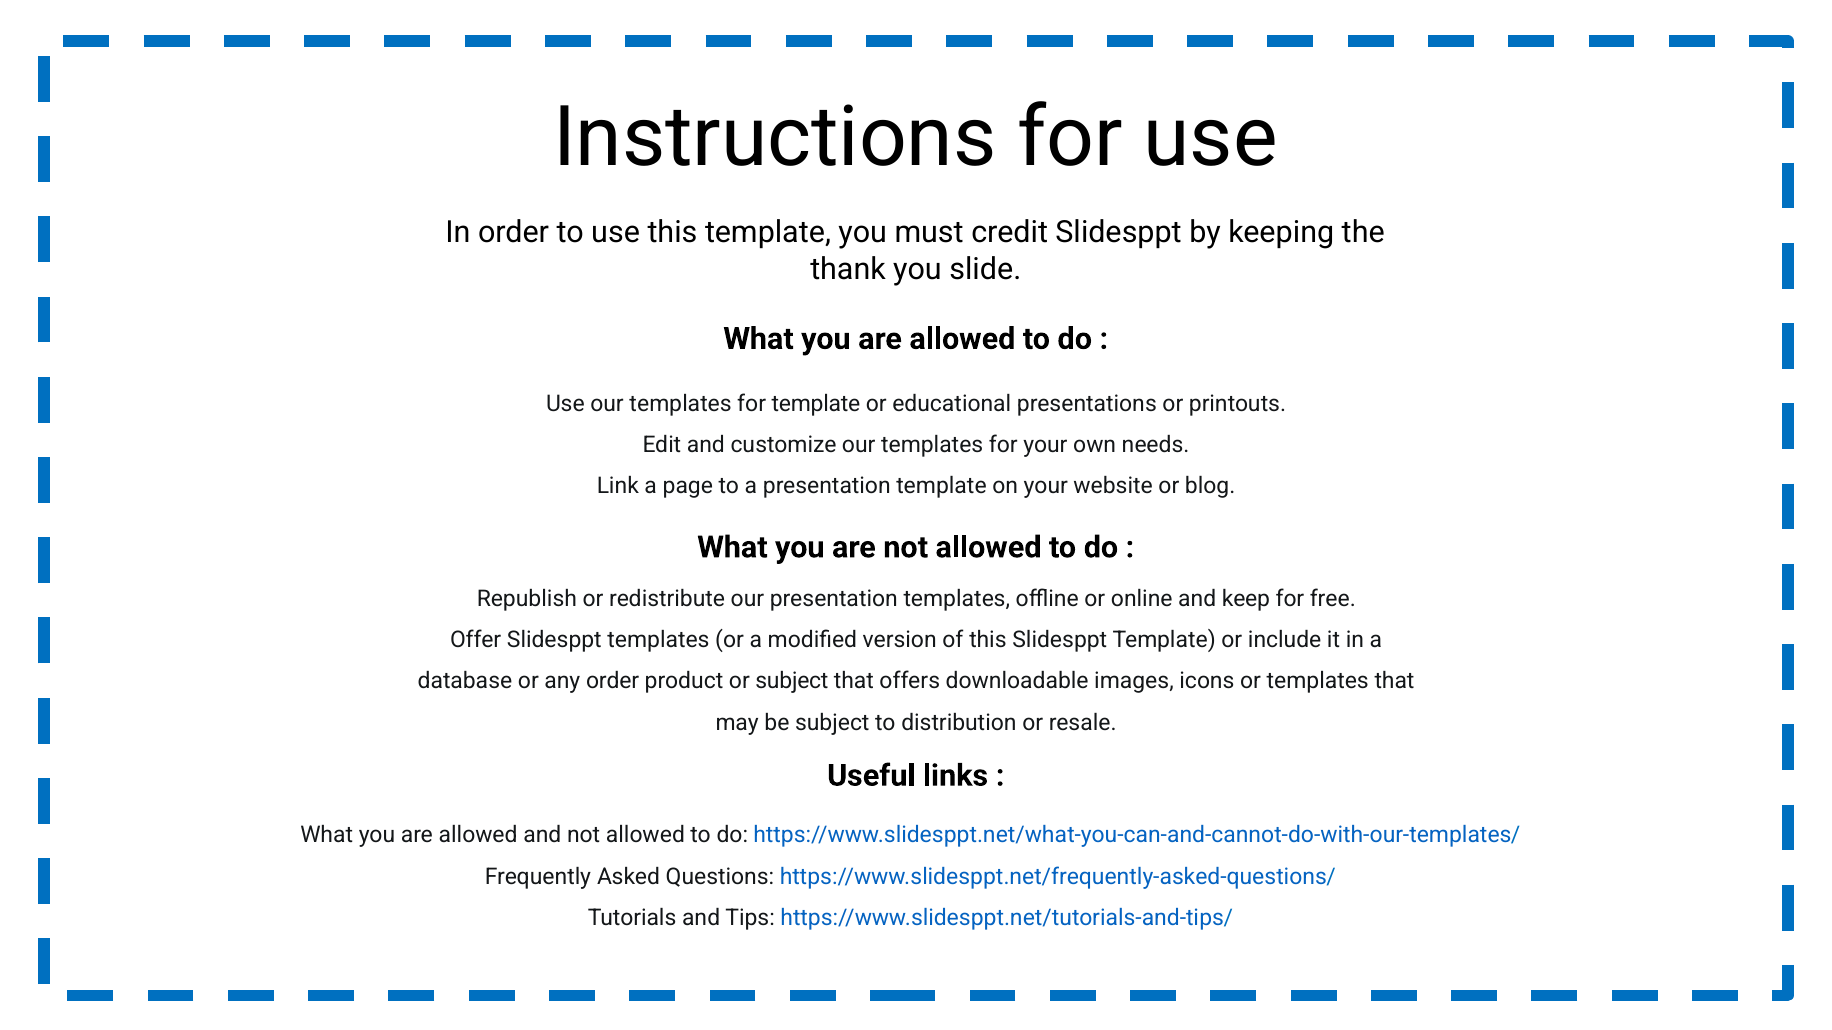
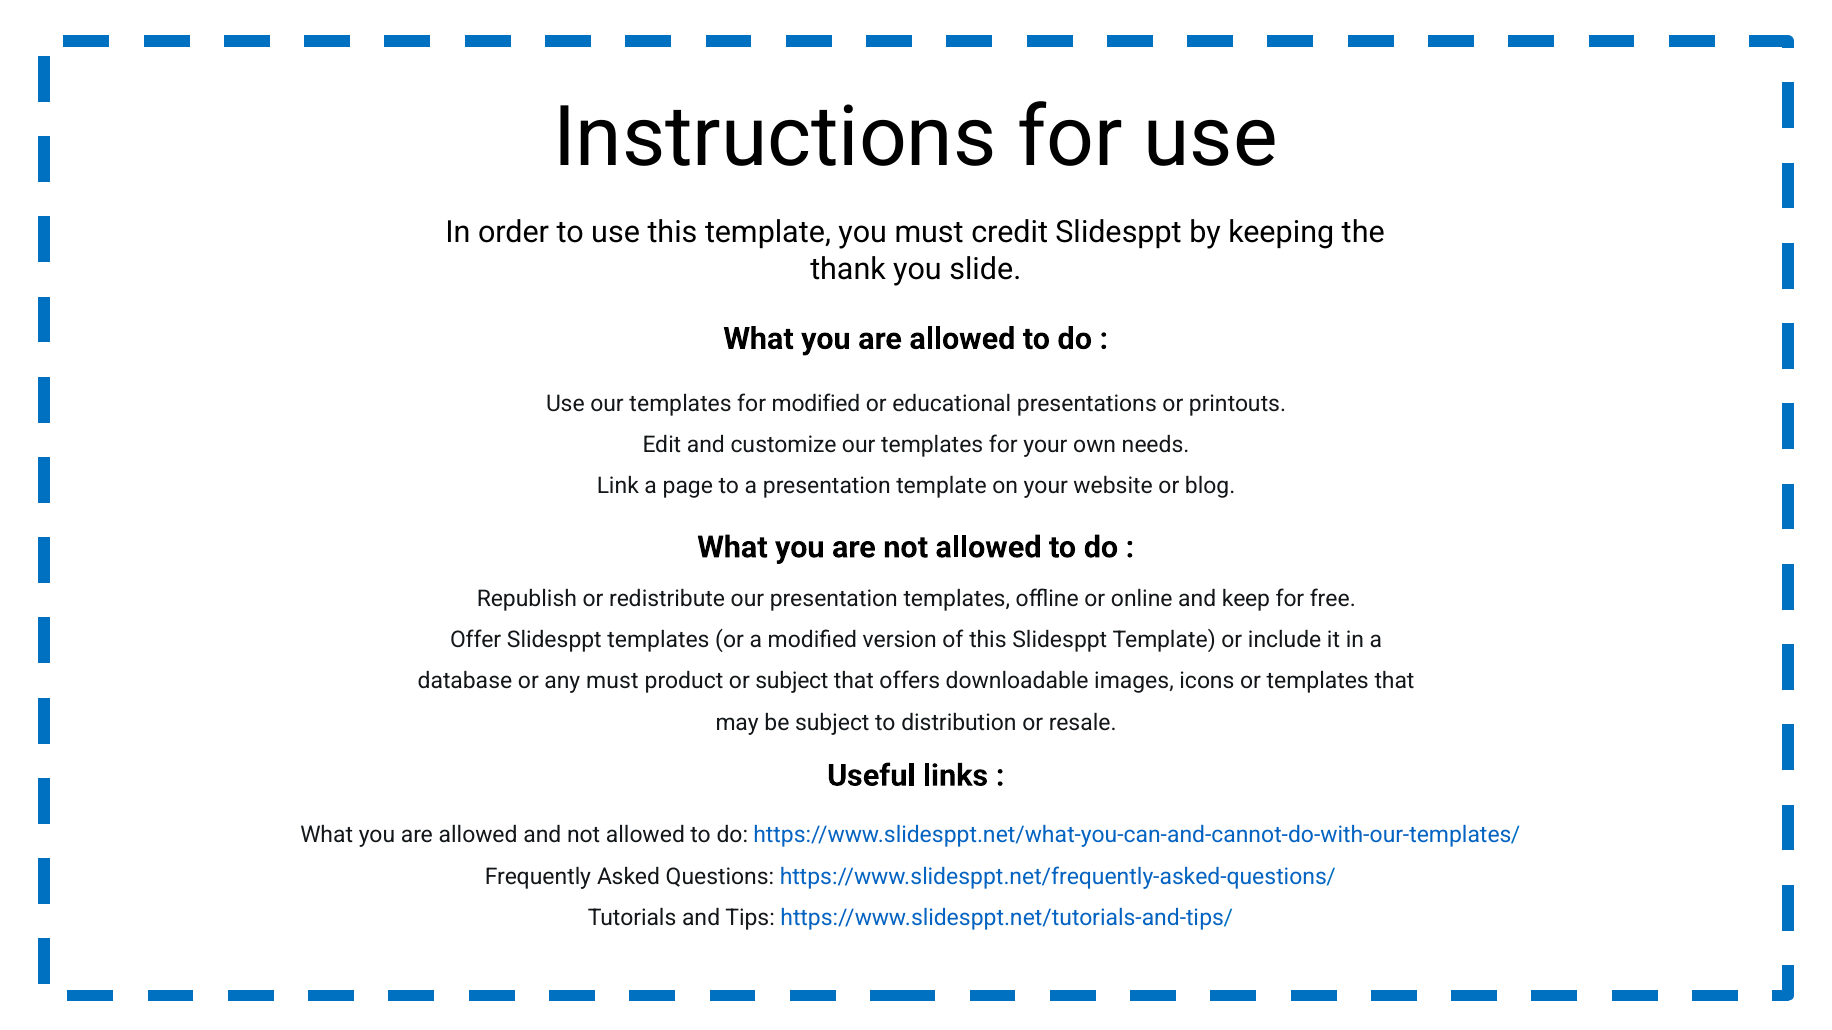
for template: template -> modified (816, 404)
any order: order -> must (612, 682)
